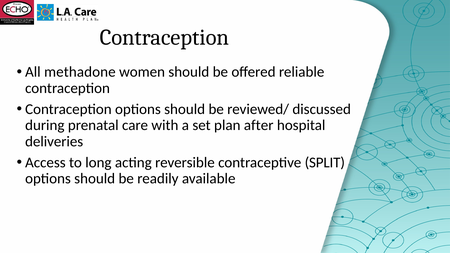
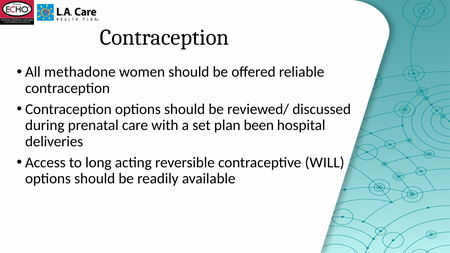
after: after -> been (259, 125)
SPLIT: SPLIT -> WILL (325, 163)
